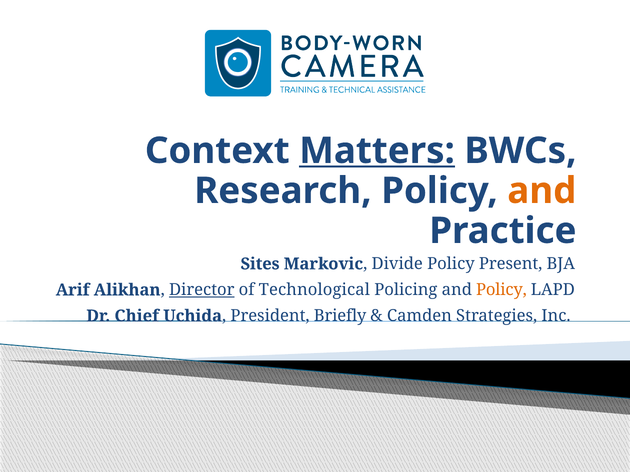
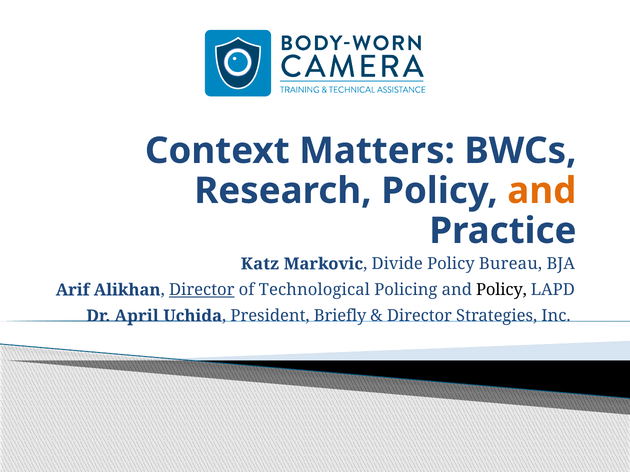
Matters underline: present -> none (377, 151)
Sites: Sites -> Katz (260, 264)
Present: Present -> Bureau (511, 264)
Policy colour: orange -> black (501, 290)
Chief: Chief -> April (137, 316)
Camden: Camden -> Director (419, 316)
